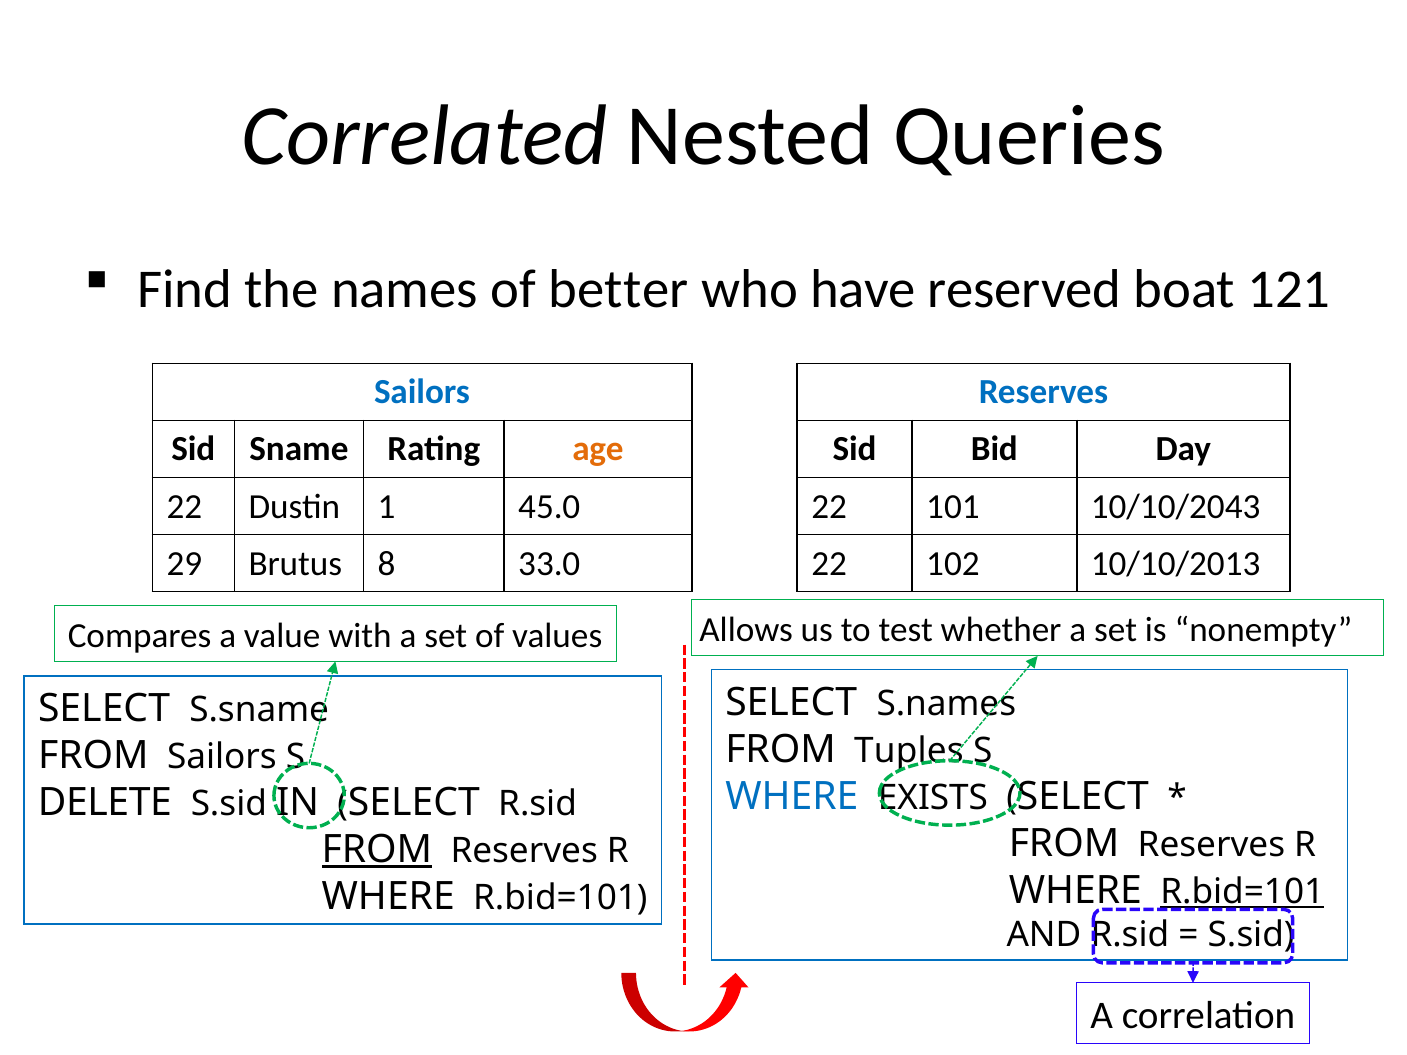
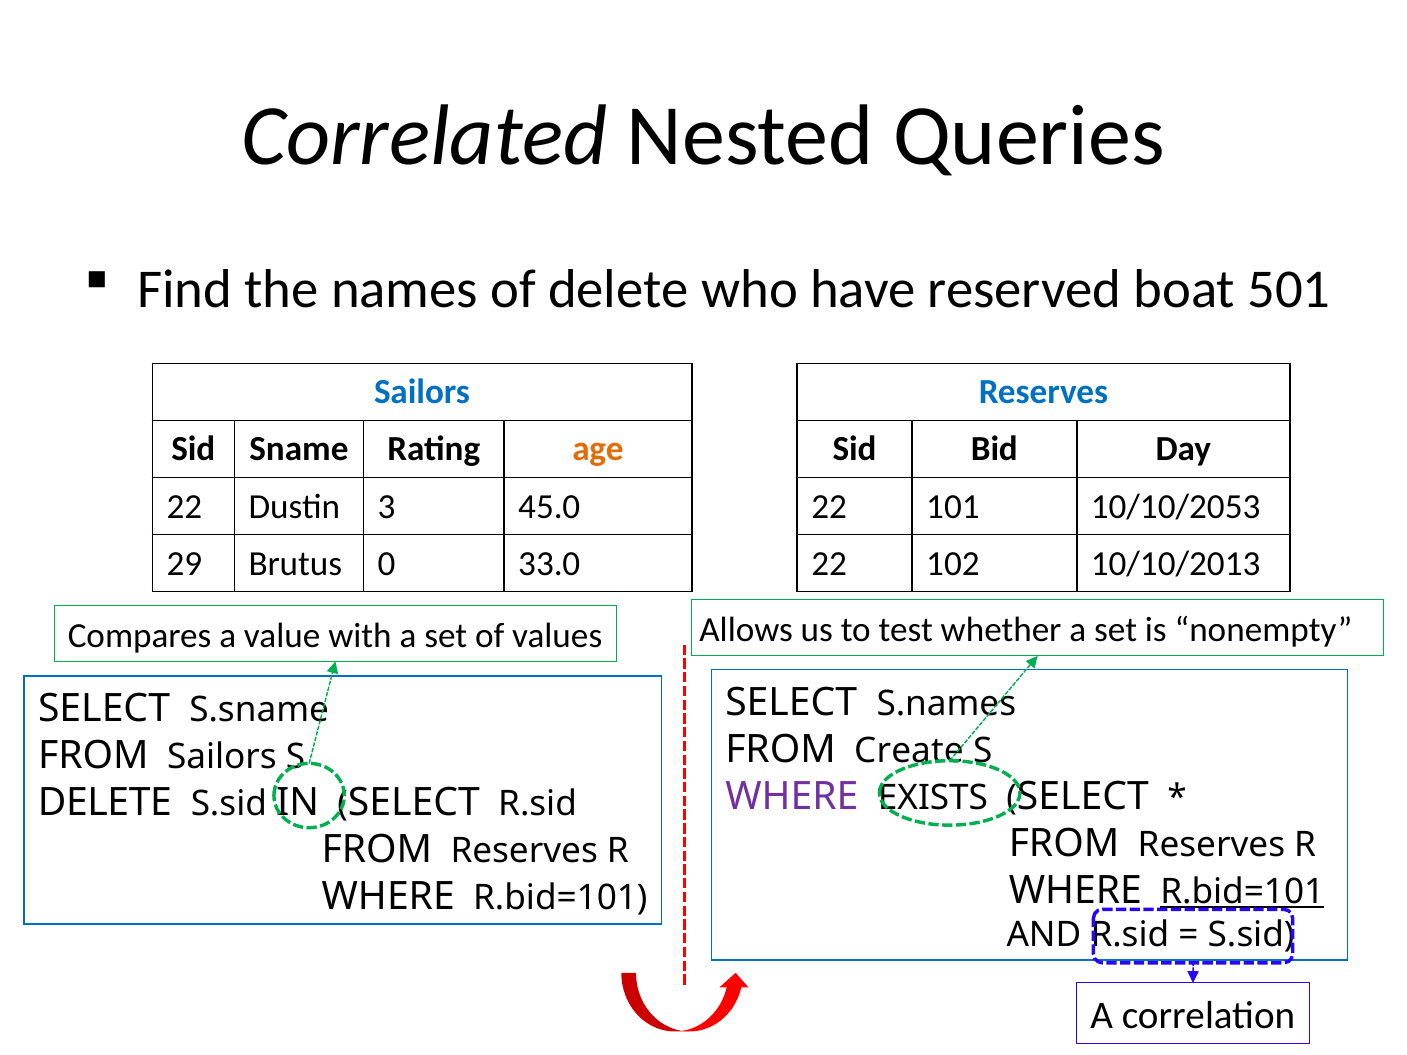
of better: better -> delete (619, 290)
121: 121 -> 501 (1289, 290)
1: 1 -> 3 (386, 507)
10/10/2043: 10/10/2043 -> 10/10/2053 (1176, 507)
8: 8 -> 0 (386, 564)
Tuples: Tuples -> Create (909, 751)
WHERE colour: blue -> purple (792, 797)
FROM underline: present -> none (377, 850)
